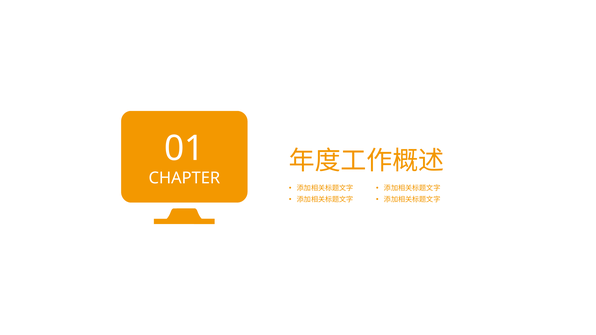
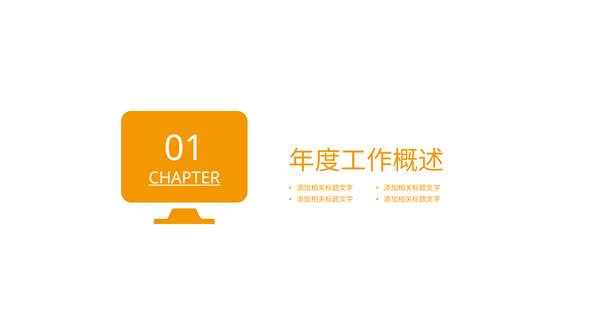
CHAPTER underline: none -> present (184, 178)
